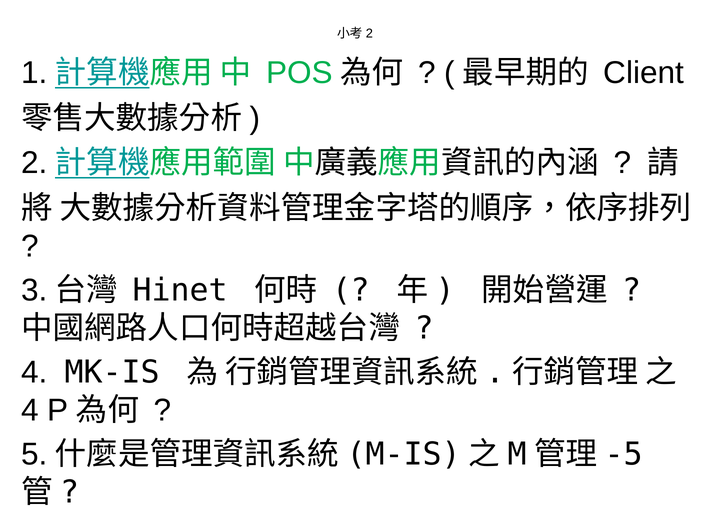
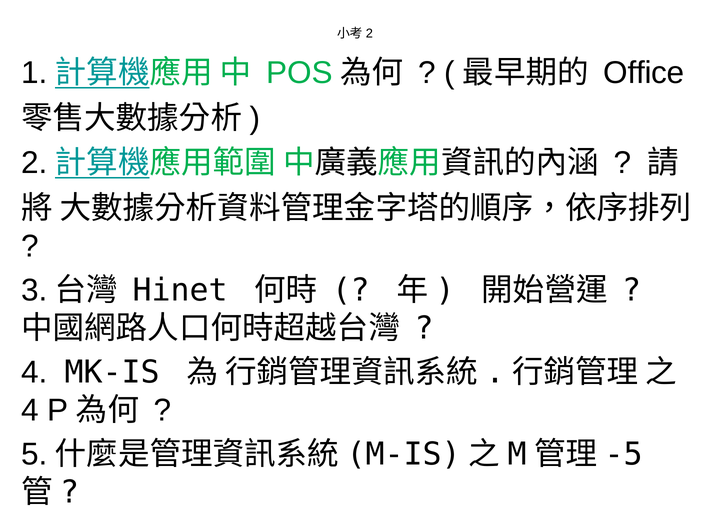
Client: Client -> Office (644, 73)
